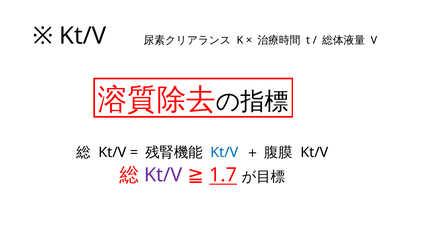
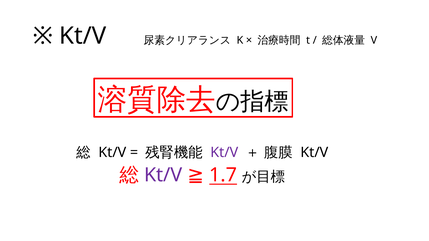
Kt/V colour: blue -> purple (224, 153)
